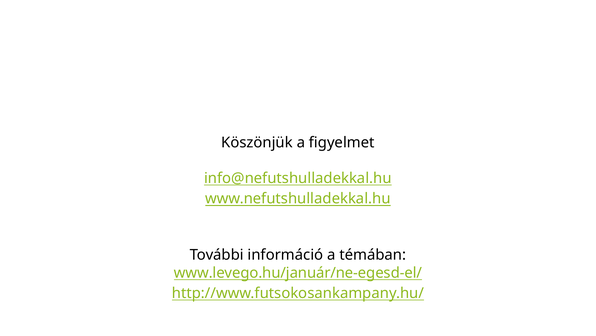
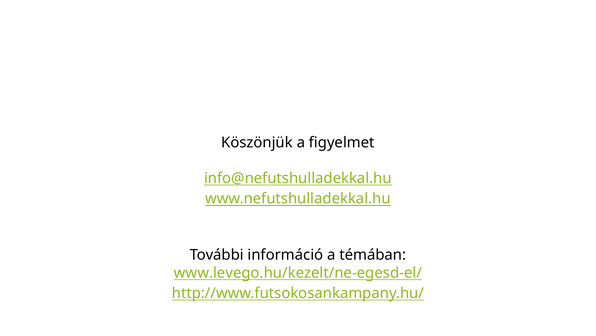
www.levego.hu/január/ne-egesd-el/: www.levego.hu/január/ne-egesd-el/ -> www.levego.hu/kezelt/ne-egesd-el/ (298, 272)
